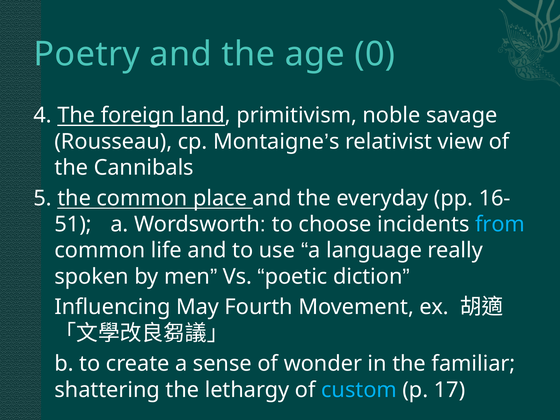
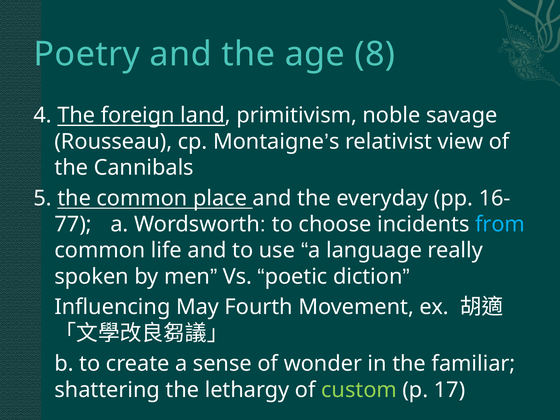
0: 0 -> 8 (375, 54)
51: 51 -> 77 (73, 224)
custom colour: light blue -> light green (359, 390)
